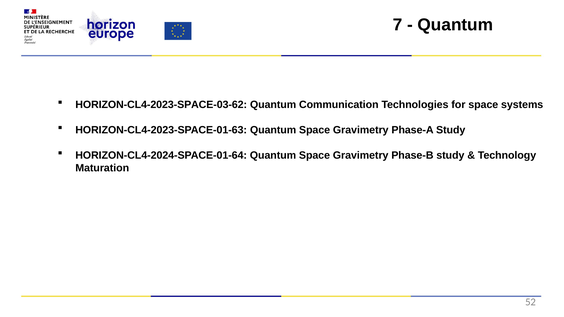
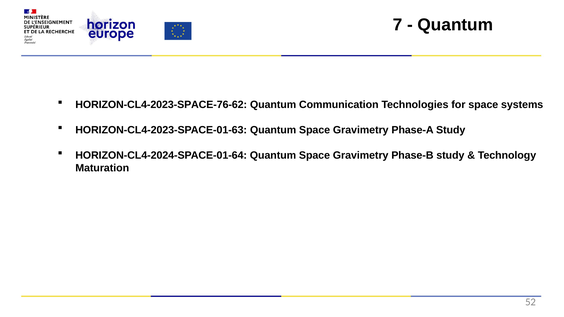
HORIZON-CL4-2023-SPACE-03-62: HORIZON-CL4-2023-SPACE-03-62 -> HORIZON-CL4-2023-SPACE-76-62 (161, 105)
